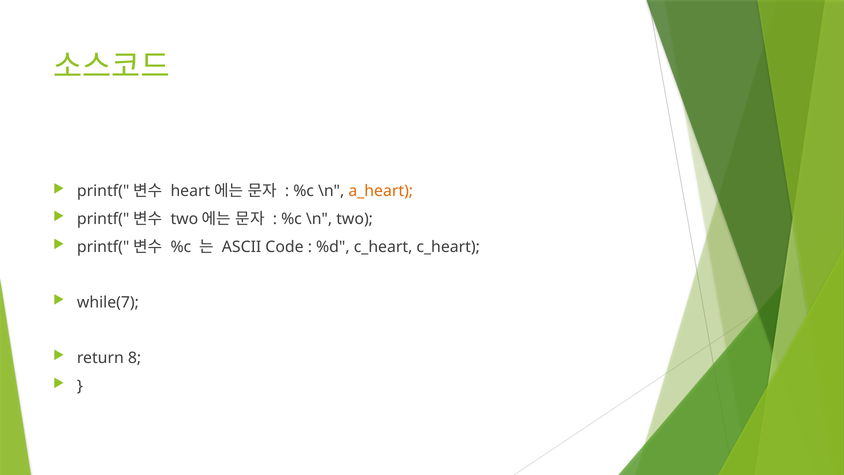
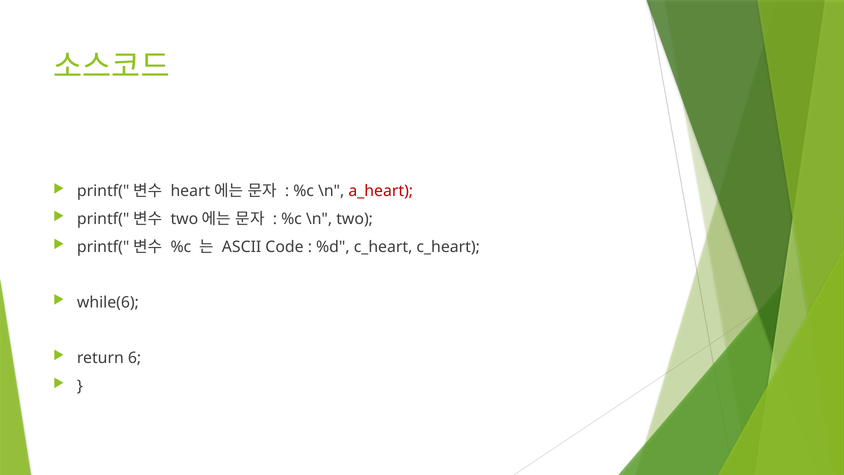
a_heart colour: orange -> red (381, 191)
while(7: while(7 -> while(6 (108, 302)
8: 8 -> 6 (135, 358)
